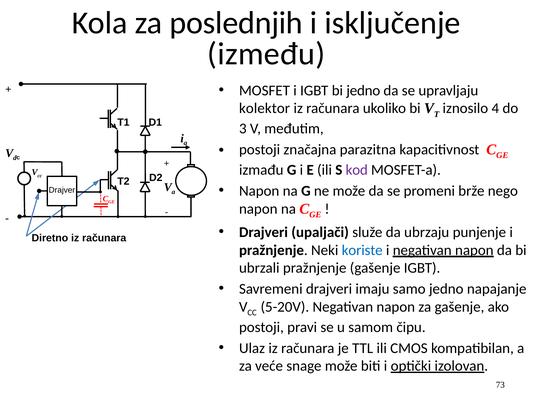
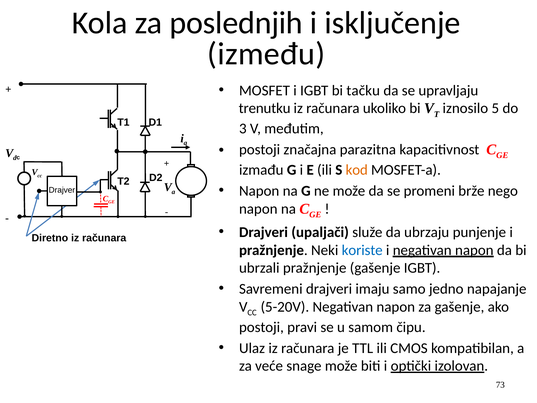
bi jedno: jedno -> tačku (363, 90)
kolektor: kolektor -> trenutku (265, 108)
4: 4 -> 5 (495, 108)
kod colour: purple -> orange (357, 170)
